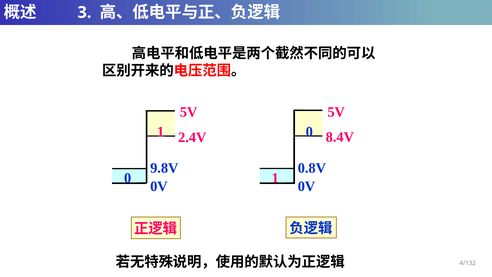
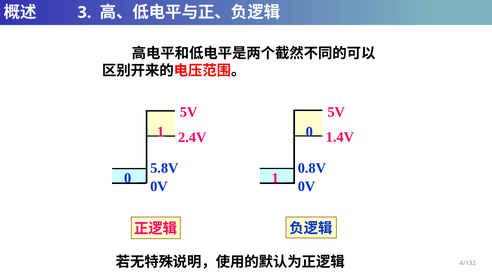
8.4V: 8.4V -> 1.4V (340, 137)
9.8V: 9.8V -> 5.8V (164, 168)
